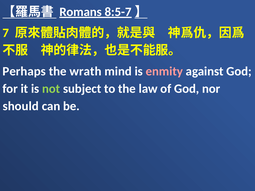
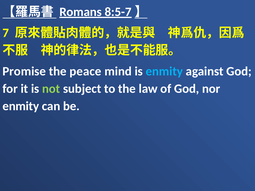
Perhaps: Perhaps -> Promise (24, 71)
wrath: wrath -> peace (85, 71)
enmity colour: pink -> light blue (164, 71)
should: should -> enmity (21, 106)
